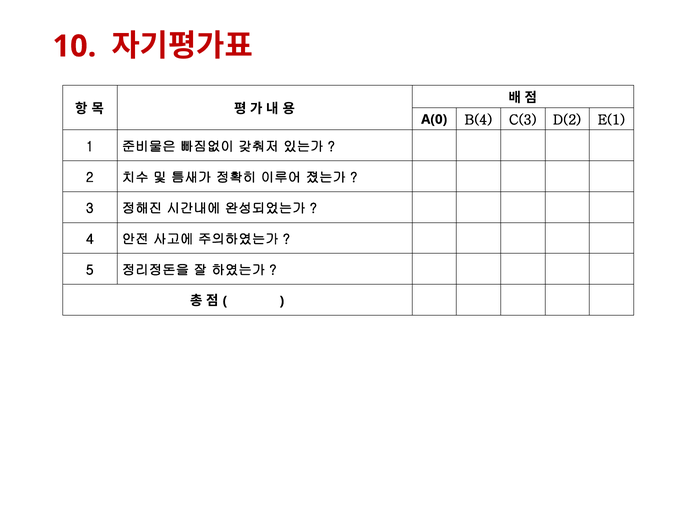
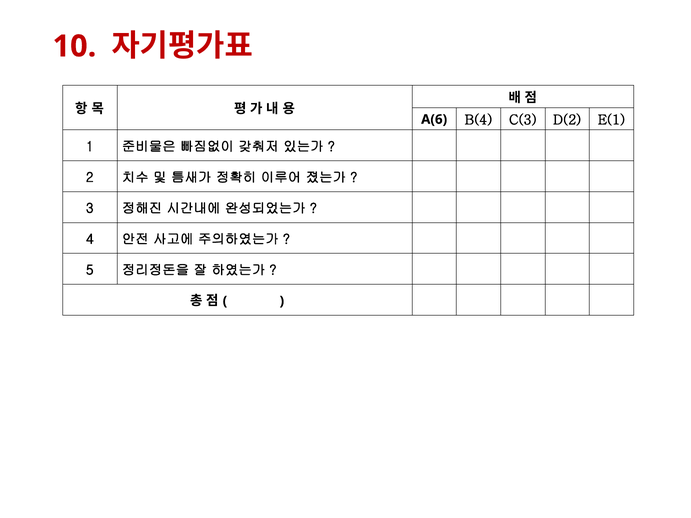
A(0: A(0 -> A(6 (434, 119)
